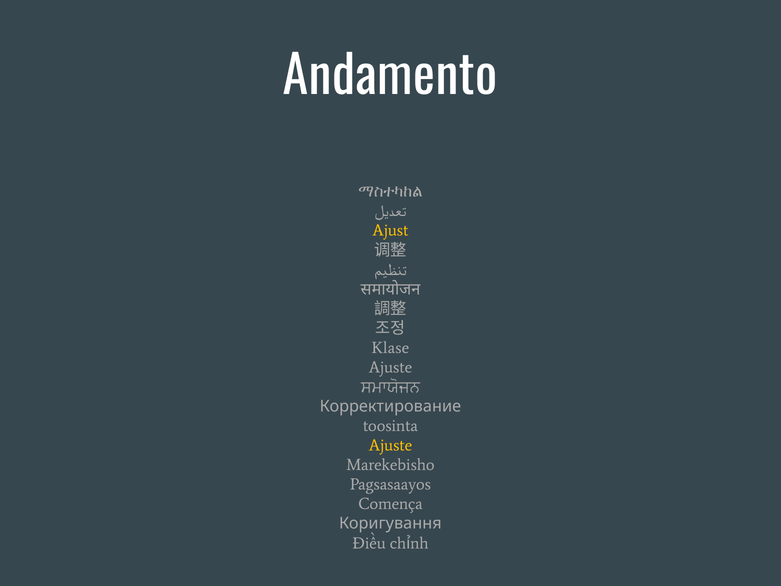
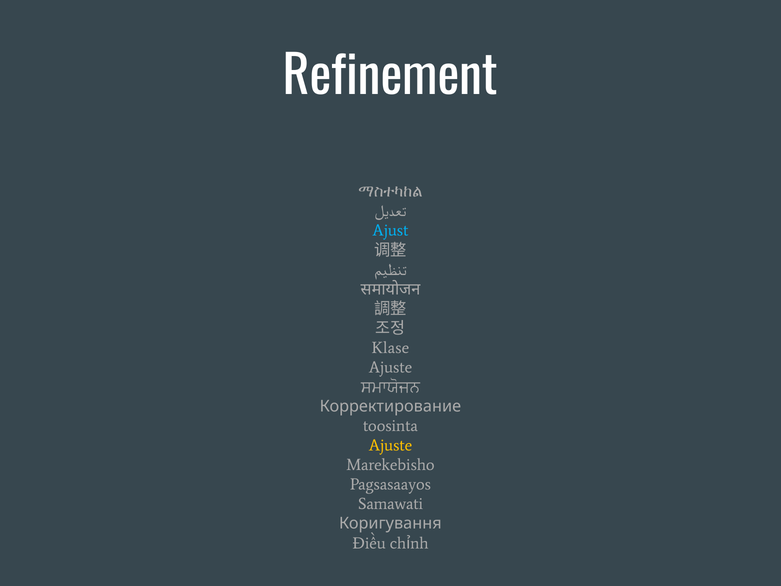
Andamento: Andamento -> Refinement (390, 77)
Ajust colour: yellow -> light blue (390, 231)
Comença: Comença -> Samawati (391, 504)
